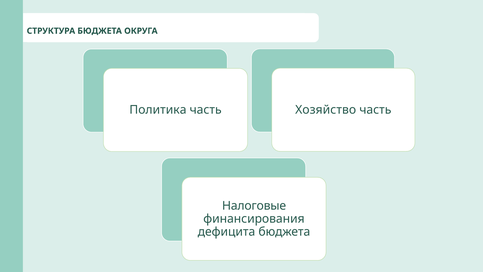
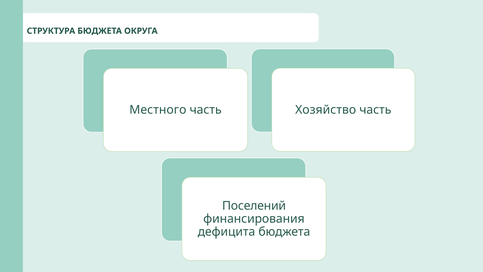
Политика: Политика -> Местного (158, 110)
Налоговые: Налоговые -> Поселений (254, 205)
